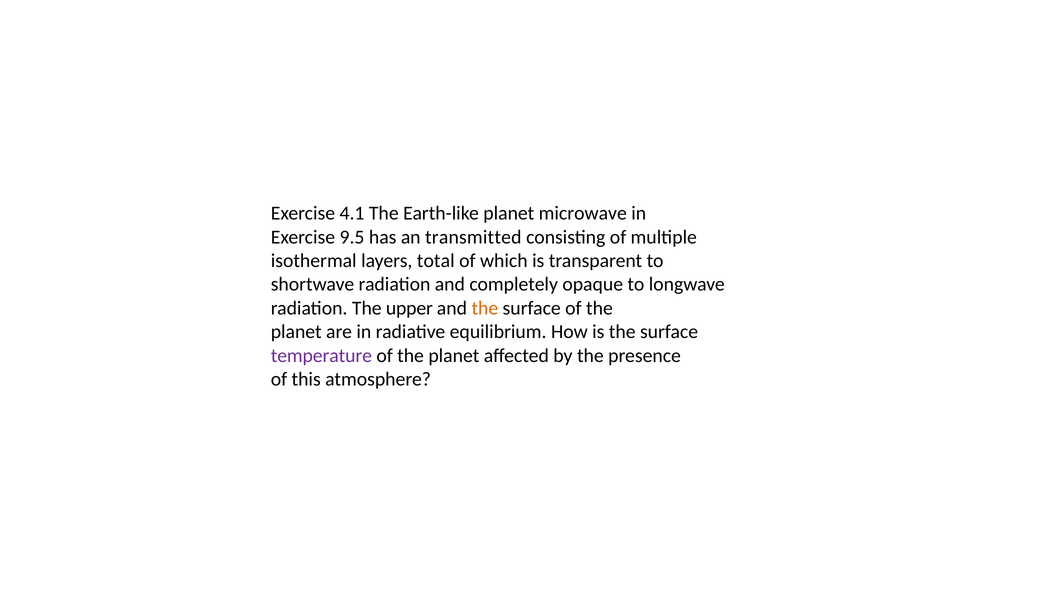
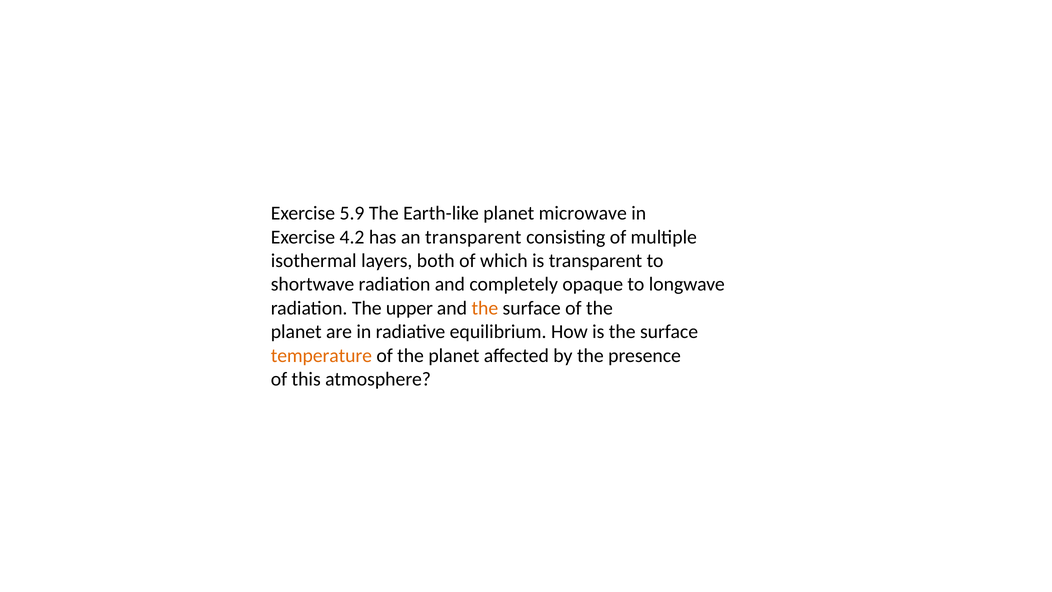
4.1: 4.1 -> 5.9 (352, 213)
9.5: 9.5 -> 4.2 (352, 237)
an transmitted: transmitted -> transparent (473, 237)
total: total -> both (436, 261)
temperature colour: purple -> orange (321, 355)
